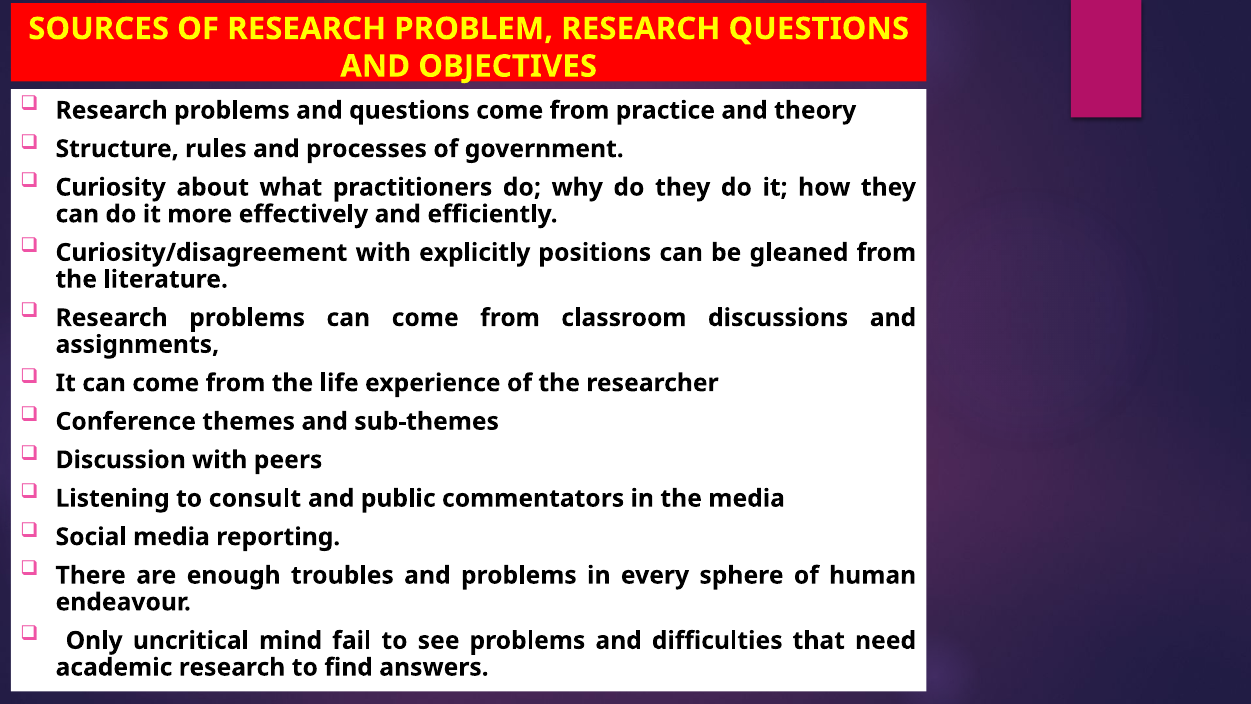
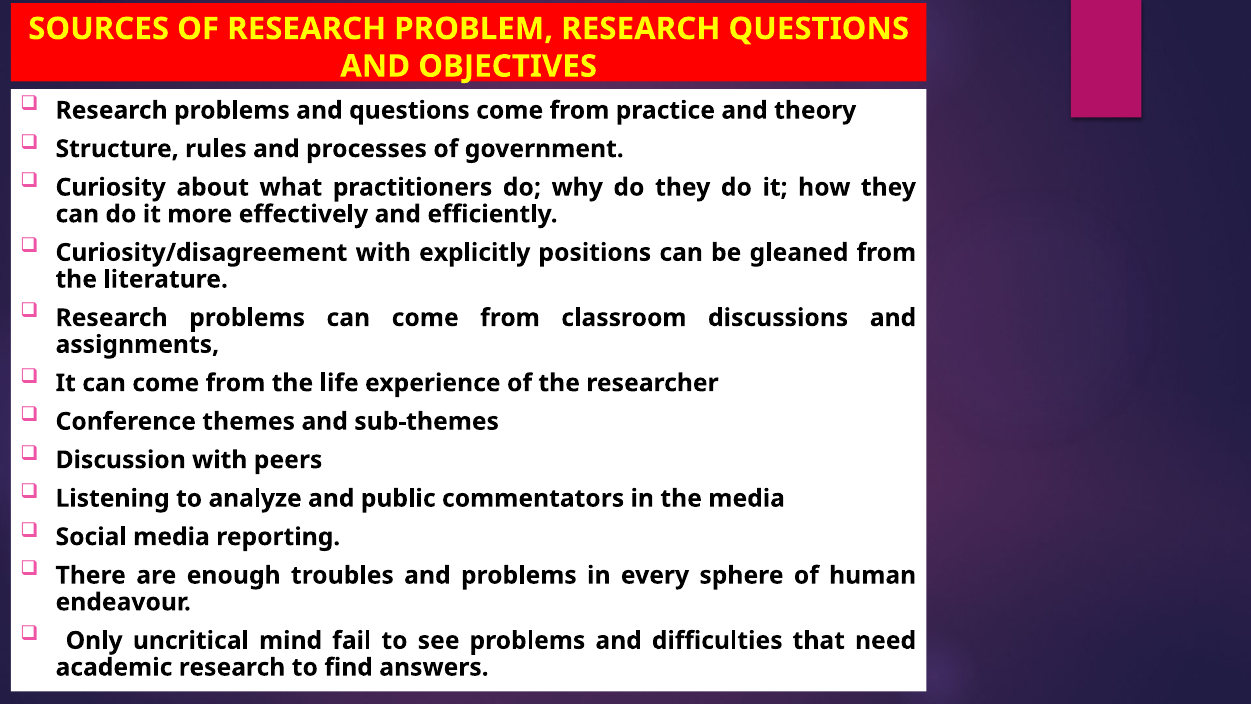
consult: consult -> analyze (255, 498)
